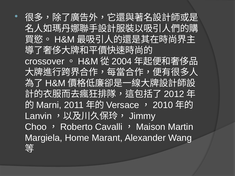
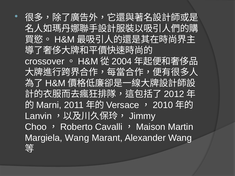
Margiela Home: Home -> Wang (77, 138)
